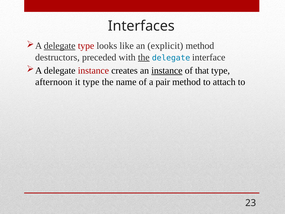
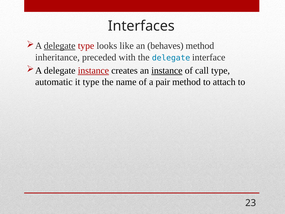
explicit: explicit -> behaves (165, 46)
destructors: destructors -> inheritance (57, 57)
the underline: present -> none (144, 57)
instance underline: none -> present (93, 70)
that: that -> call (202, 70)
afternoon: afternoon -> automatic (54, 82)
